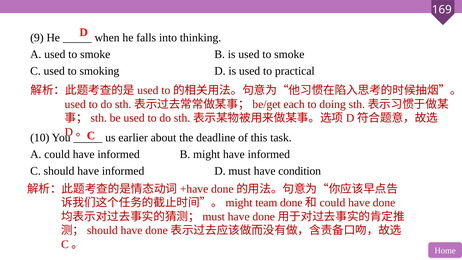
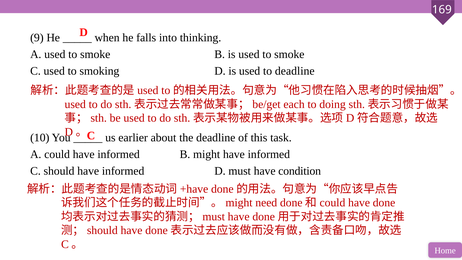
to practical: practical -> deadline (295, 71)
team: team -> need (266, 203)
